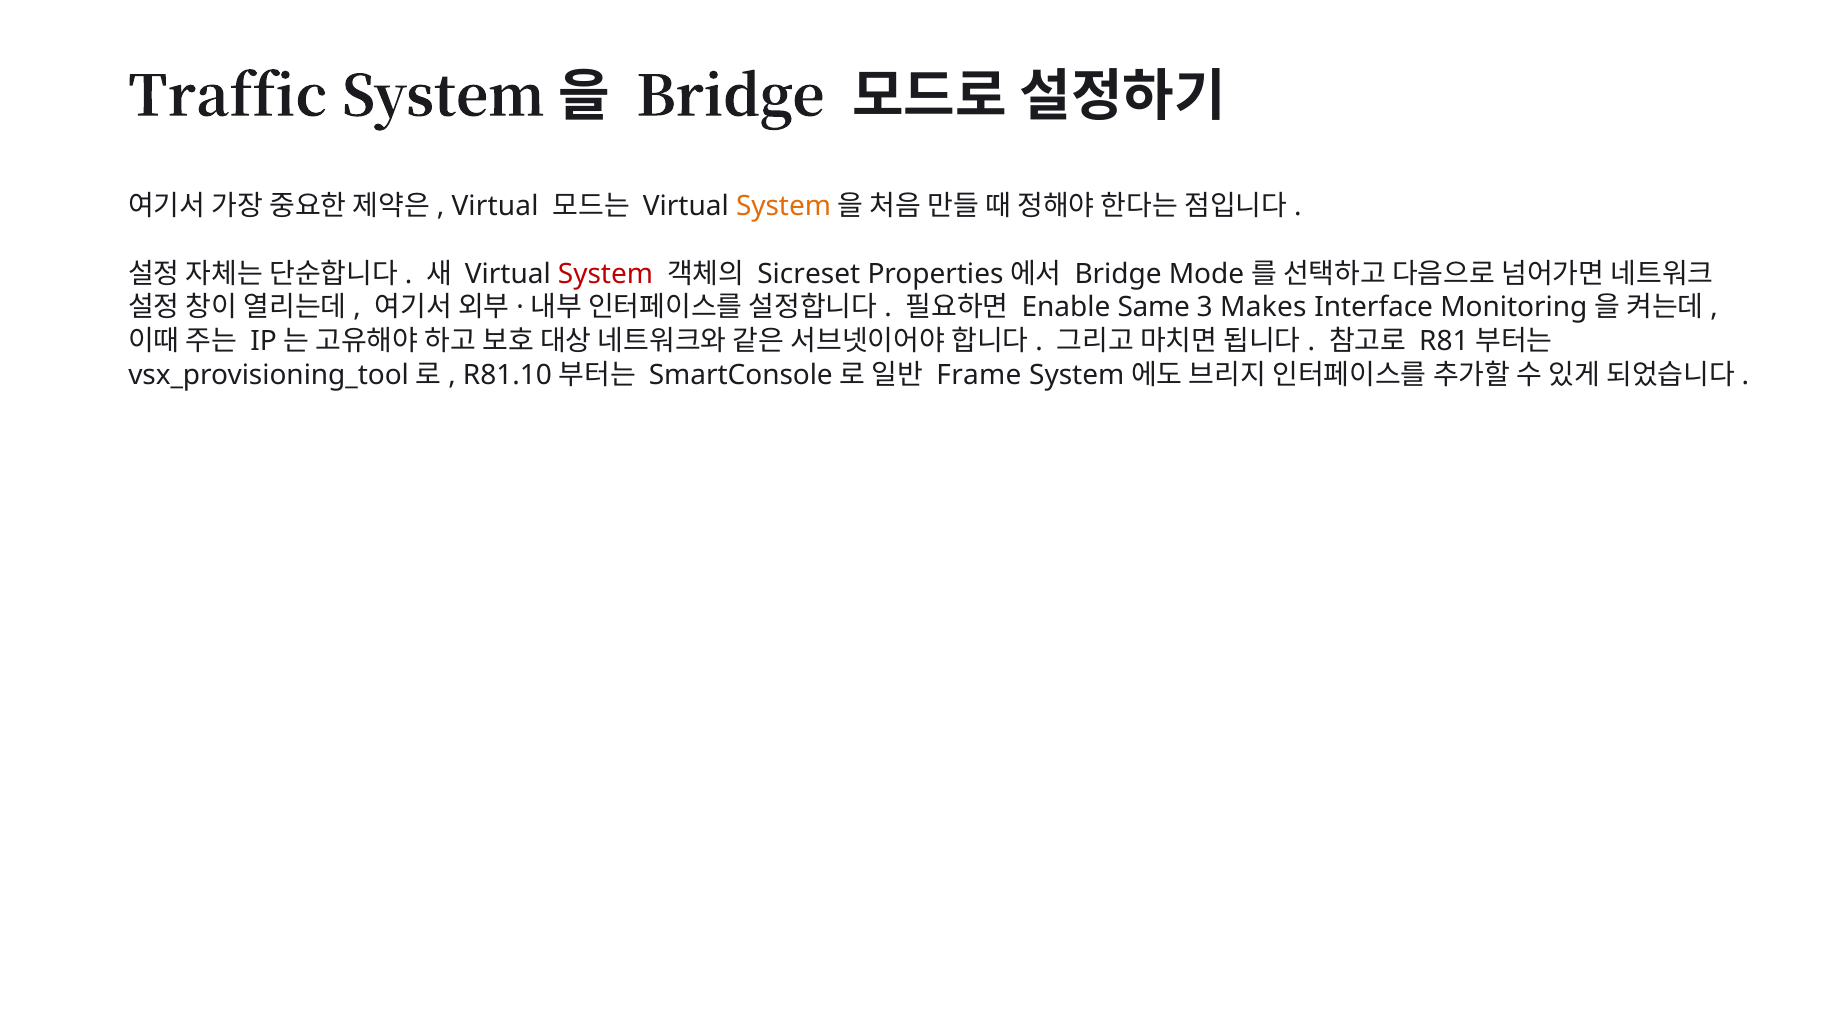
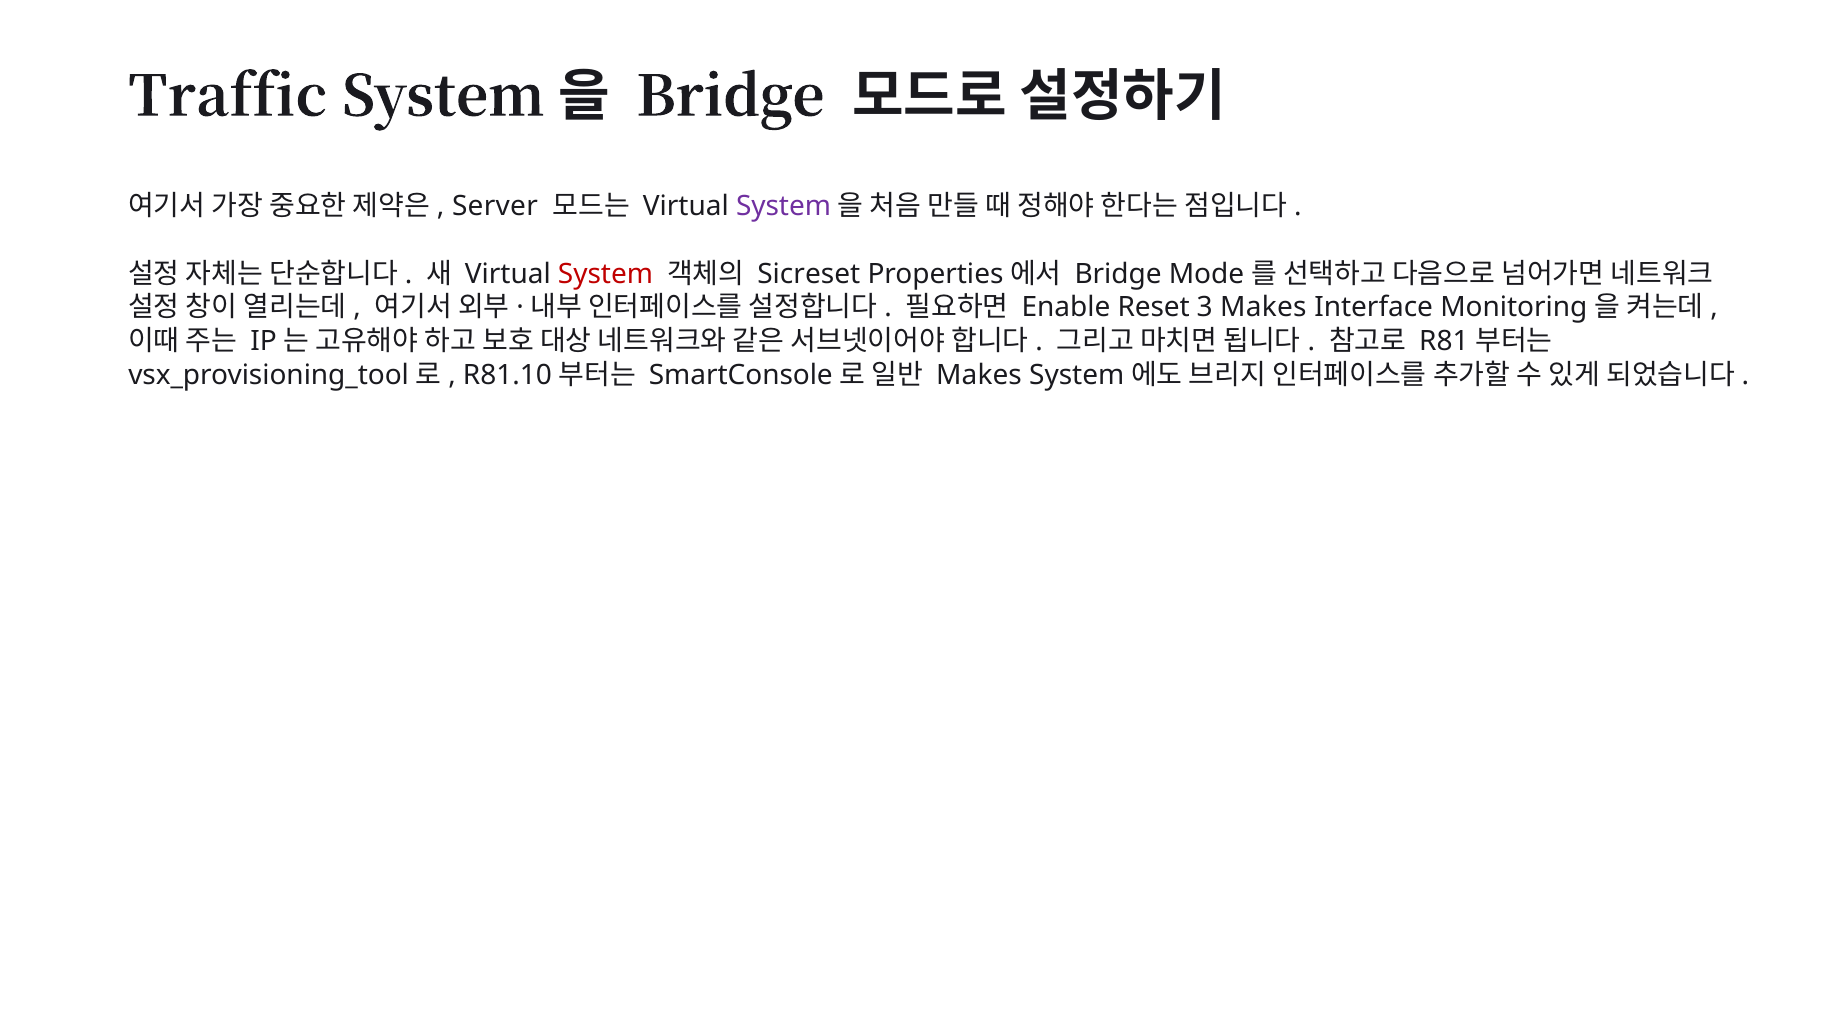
Virtual: Virtual -> Server (495, 207)
System colour: orange -> purple (784, 207)
Same: Same -> Reset (1154, 308)
Frame: Frame -> Makes (979, 375)
